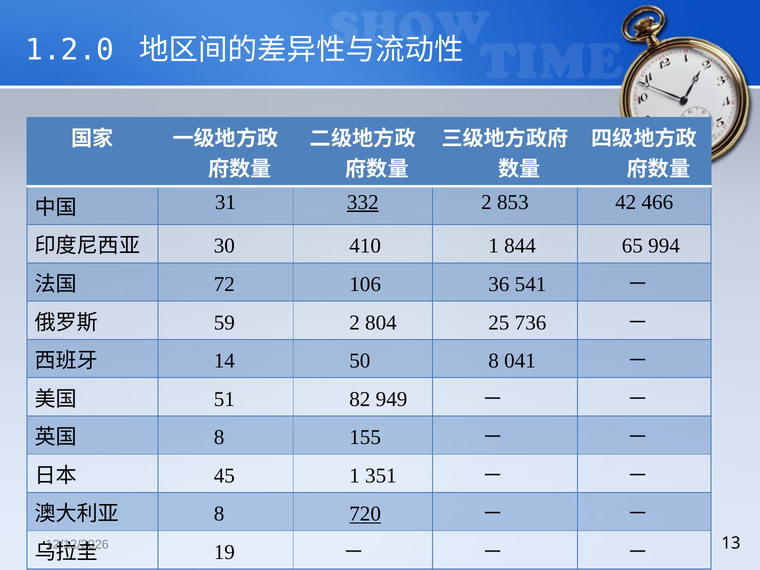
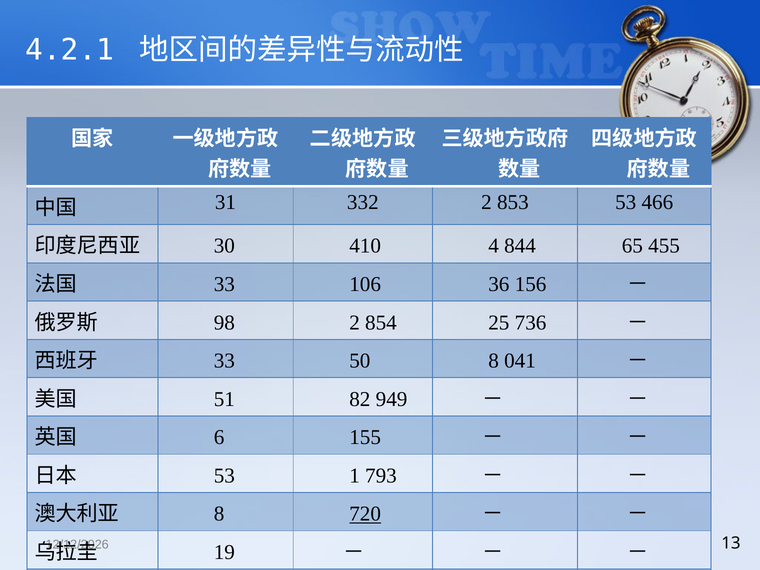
1.2.0: 1.2.0 -> 4.2.1 (70, 50)
332 underline: present -> none (363, 202)
853 42: 42 -> 53 (626, 202)
410 1: 1 -> 4 (494, 246)
994: 994 -> 455 (664, 246)
72: 72 -> 33 (224, 284)
541: 541 -> 156 (531, 284)
59: 59 -> 98 (224, 323)
804: 804 -> 854 (381, 323)
14: 14 -> 33 (224, 361)
8: 8 -> 6 (219, 437)
45: 45 -> 53 (224, 476)
351: 351 -> 793 (381, 476)
